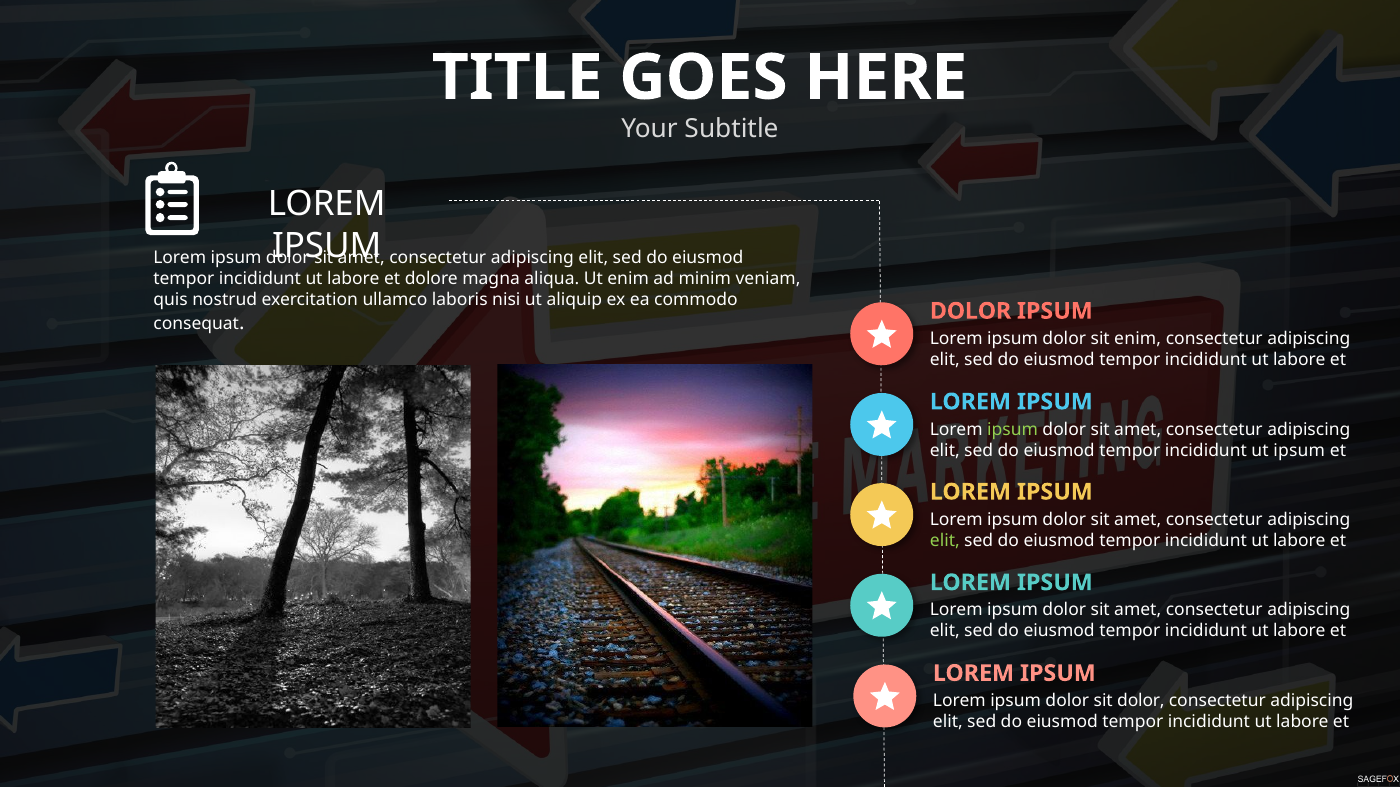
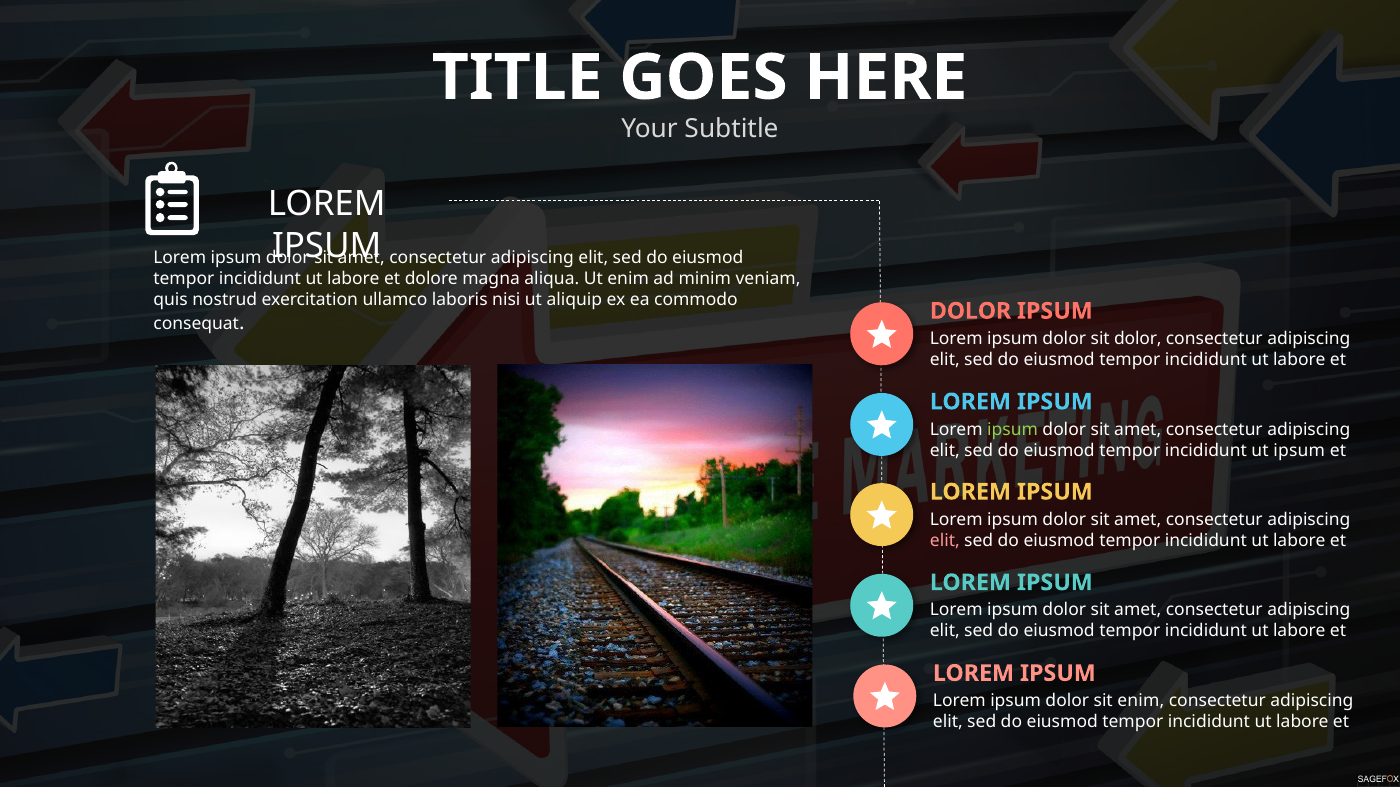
sit enim: enim -> dolor (1138, 339)
elit colour: light green -> pink (945, 541)
sit dolor: dolor -> enim (1141, 701)
